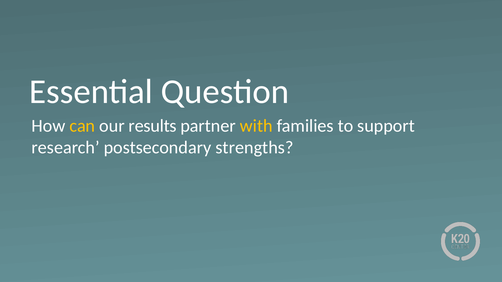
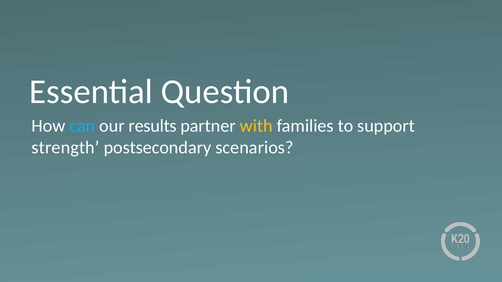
can colour: yellow -> light blue (82, 126)
research: research -> strength (66, 148)
strengths: strengths -> scenarios (254, 148)
